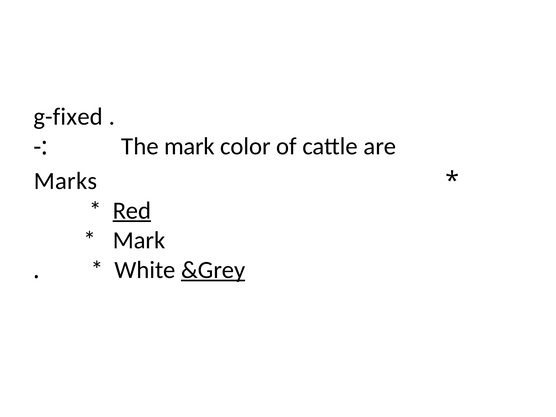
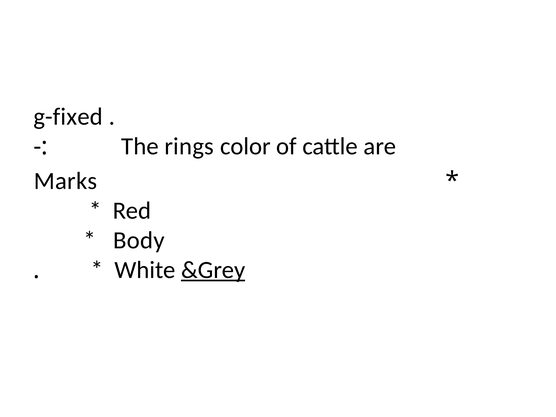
The mark: mark -> rings (189, 146)
Red underline: present -> none (132, 211)
Mark: Mark -> Body (139, 240)
